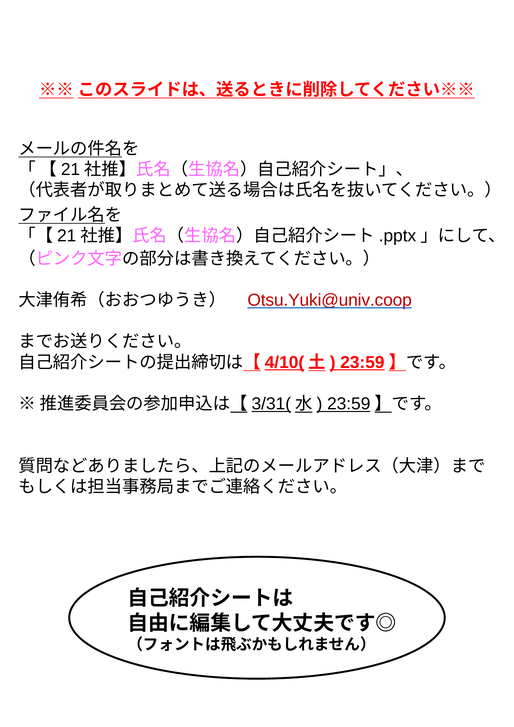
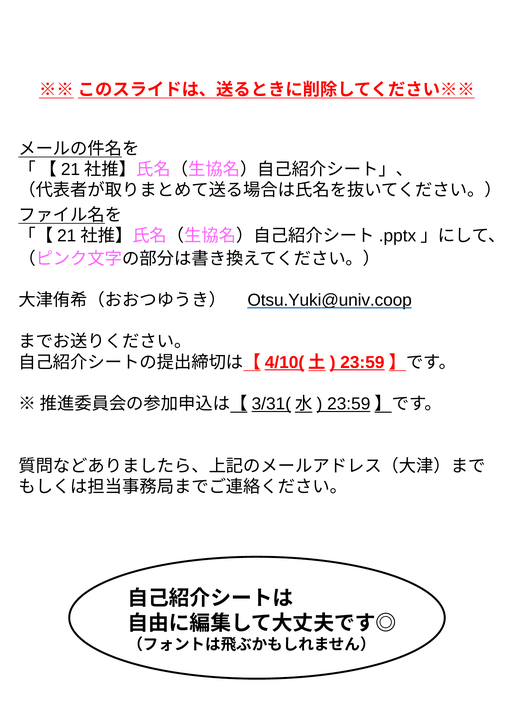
Otsu.Yuki@univ.coop colour: red -> black (330, 300)
